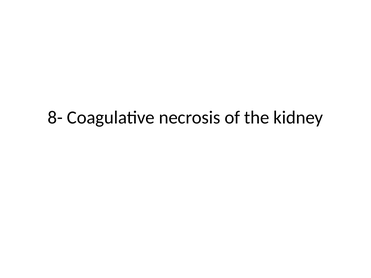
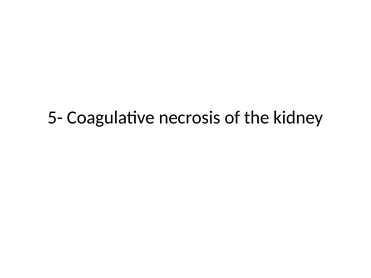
8-: 8- -> 5- (55, 118)
